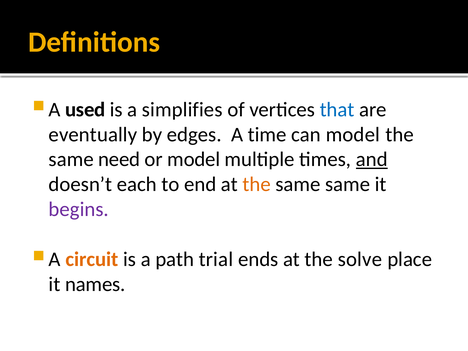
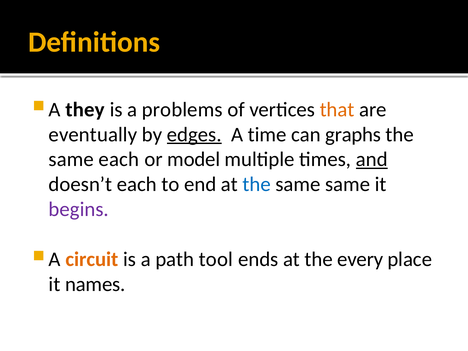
used: used -> they (85, 109)
simplifies: simplifies -> problems (182, 109)
that colour: blue -> orange (337, 109)
edges underline: none -> present (194, 134)
can model: model -> graphs (353, 134)
same need: need -> each (119, 159)
the colour: orange -> blue (257, 184)
trial: trial -> tool (216, 259)
solve: solve -> every (360, 259)
